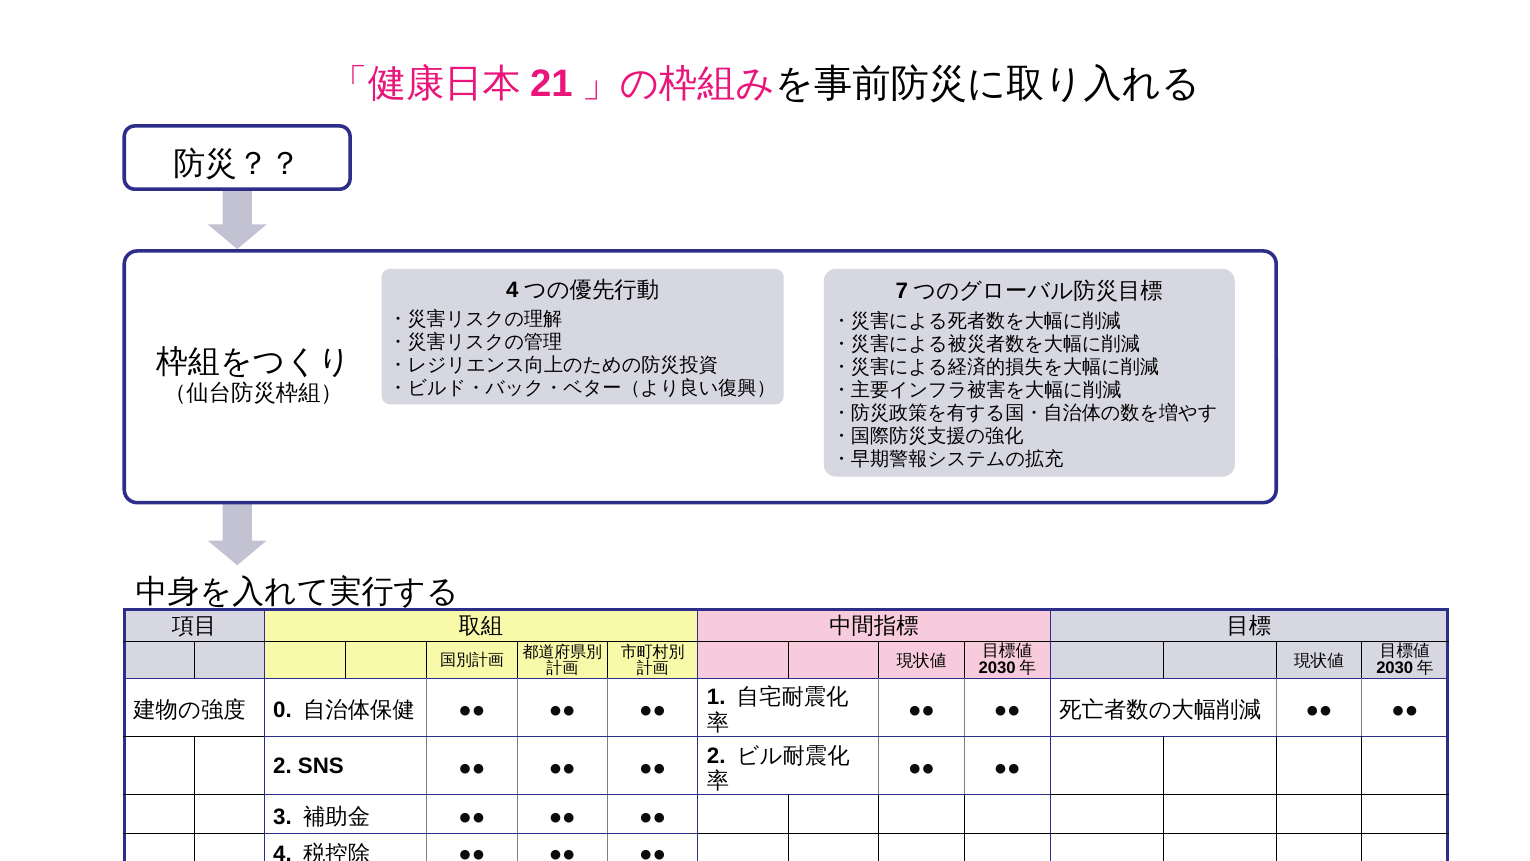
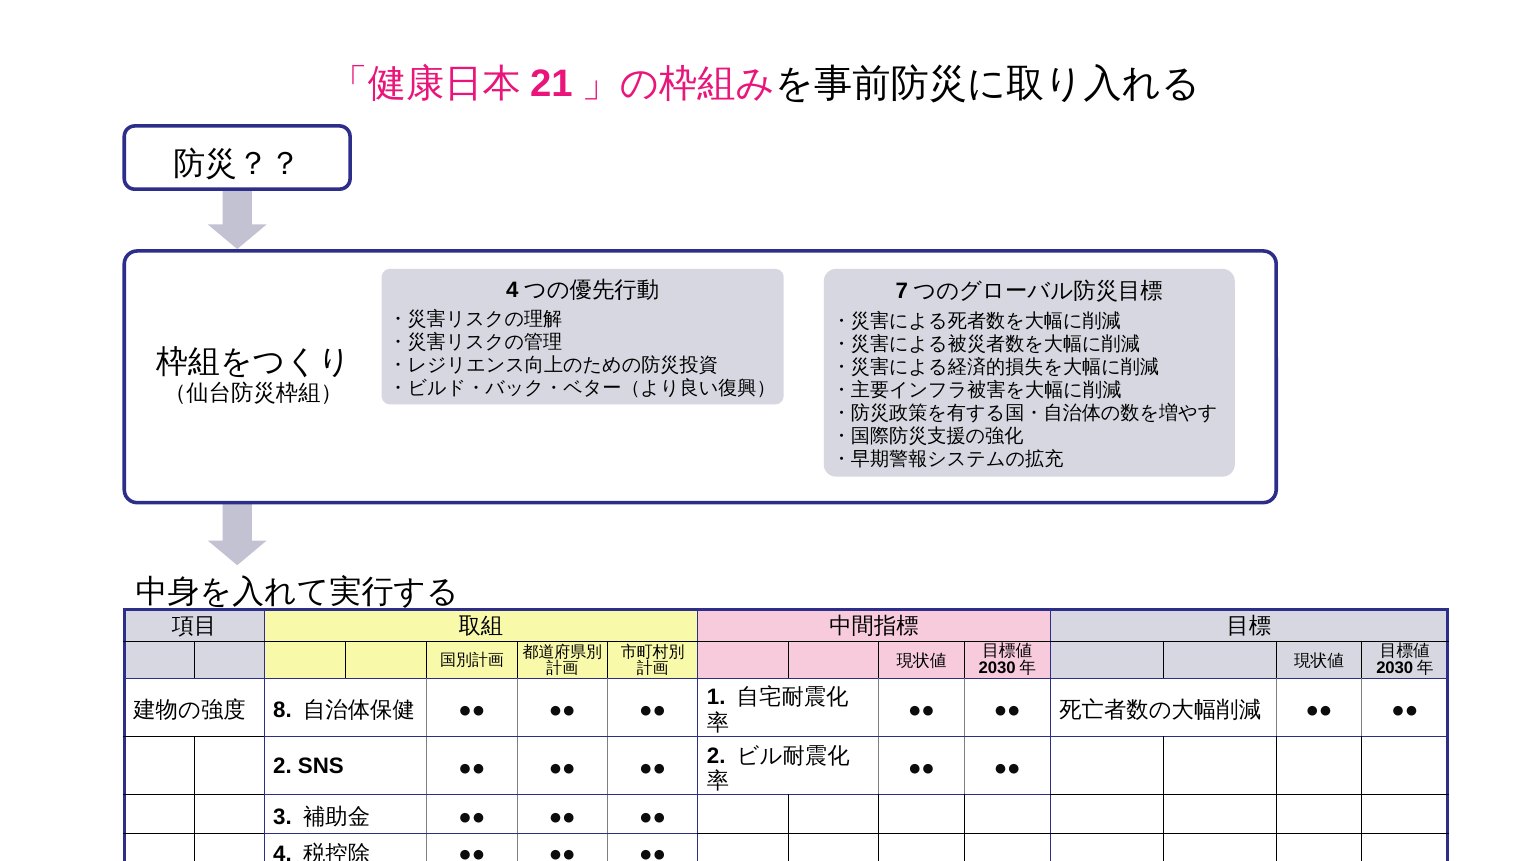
0: 0 -> 8 (282, 710)
